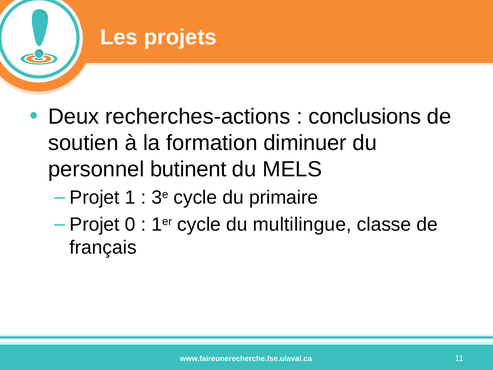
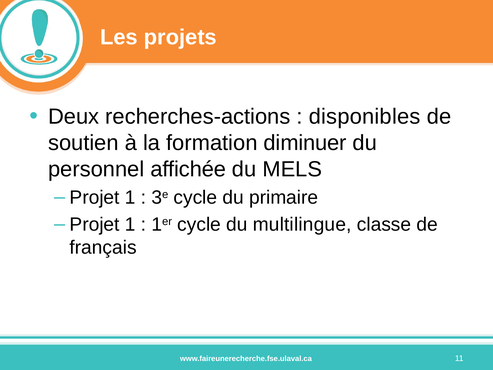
conclusions: conclusions -> disponibles (365, 117)
butinent: butinent -> affichée (188, 169)
0: 0 -> 1 (130, 224)
